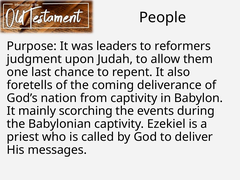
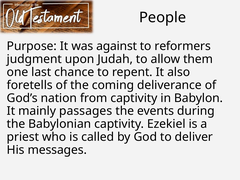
leaders: leaders -> against (117, 46)
scorching: scorching -> passages (86, 111)
